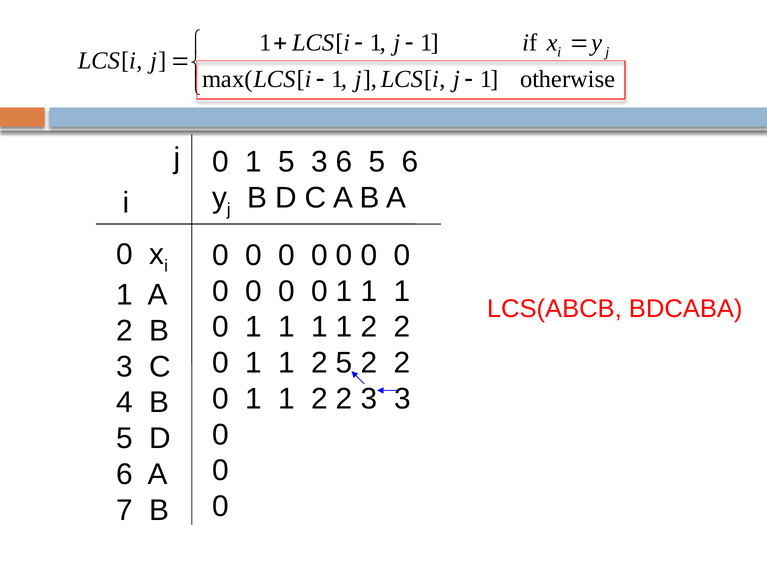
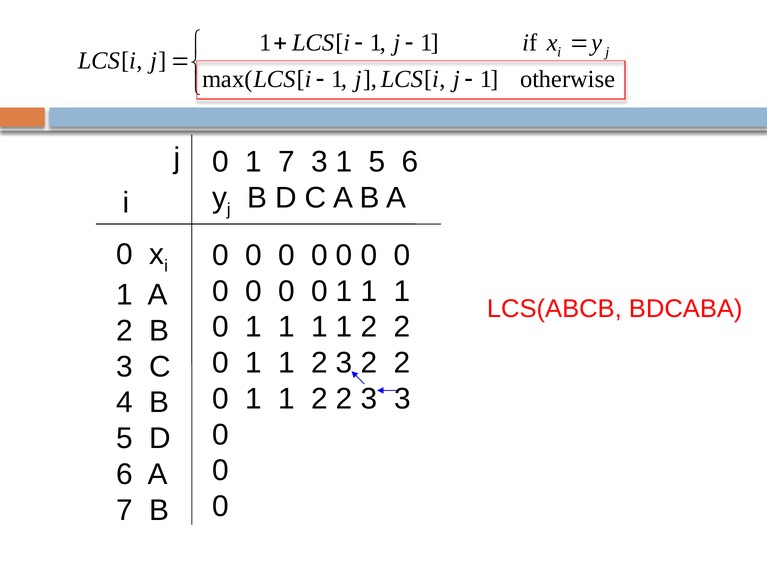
1 5: 5 -> 7 (286, 162)
3 6: 6 -> 1 (344, 162)
1 2 5: 5 -> 3 (344, 362)
